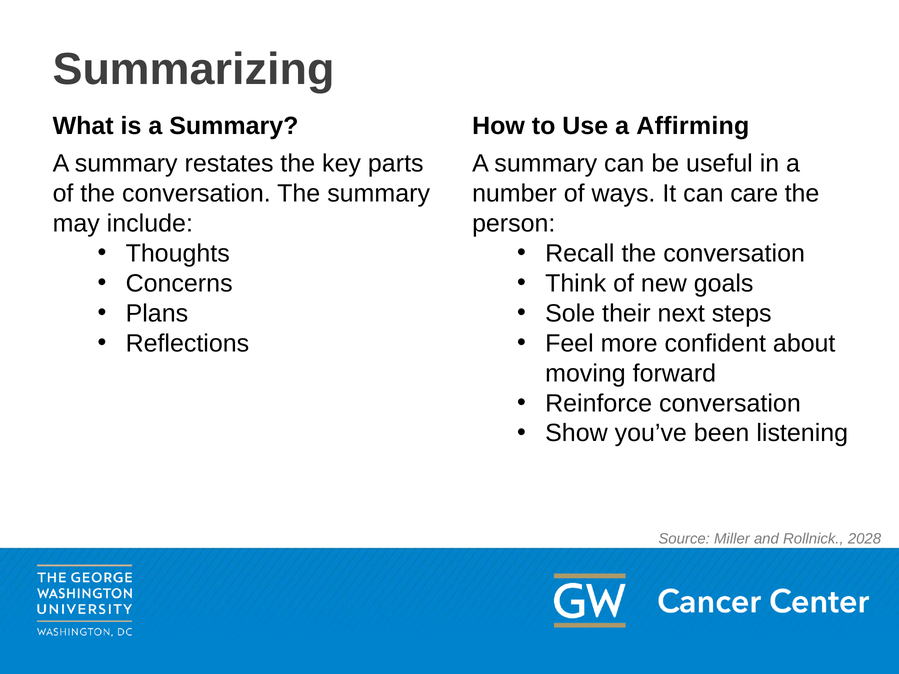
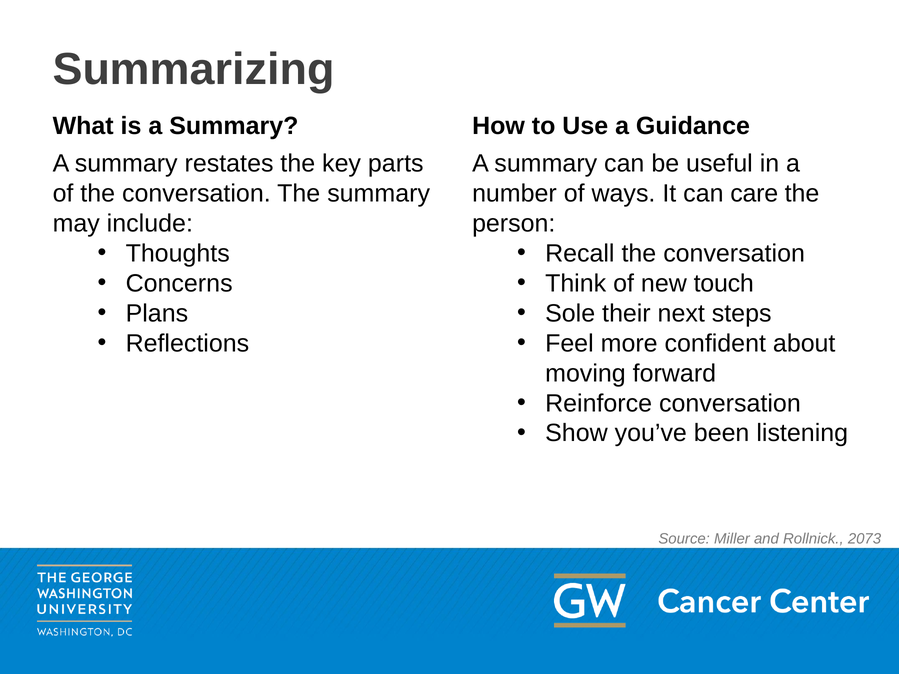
Affirming: Affirming -> Guidance (693, 126)
goals: goals -> touch (724, 284)
2028: 2028 -> 2073 (865, 539)
